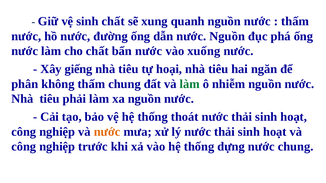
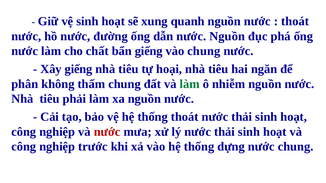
vệ sinh chất: chất -> hoạt (113, 21)
thấm: thấm -> thoát (295, 21)
bẩn nước: nước -> giếng (149, 51)
vào xuống: xuống -> chung (204, 51)
nước colour: orange -> red (107, 132)
